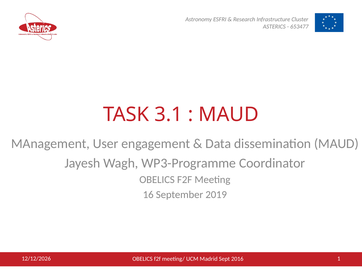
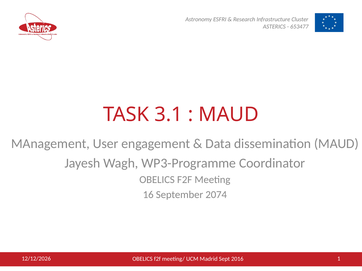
2019: 2019 -> 2074 (216, 195)
